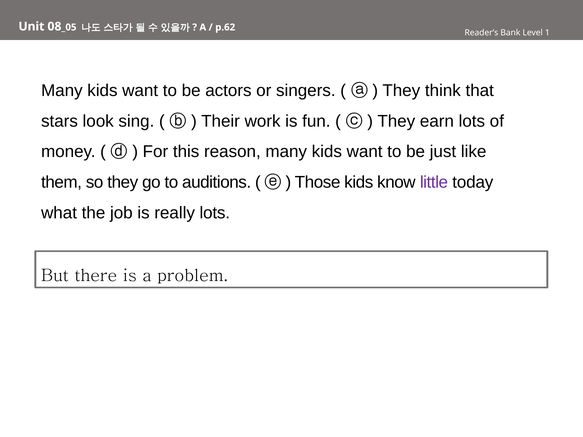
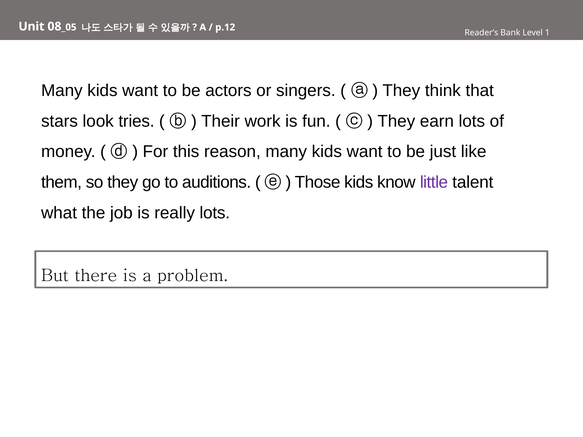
p.62: p.62 -> p.12 (225, 27)
sing: sing -> tries (136, 121)
today: today -> talent (473, 182)
